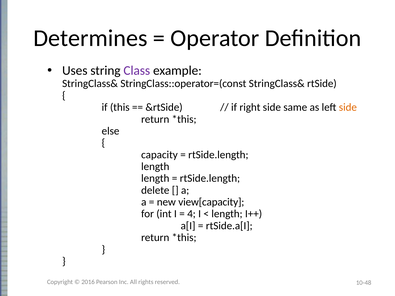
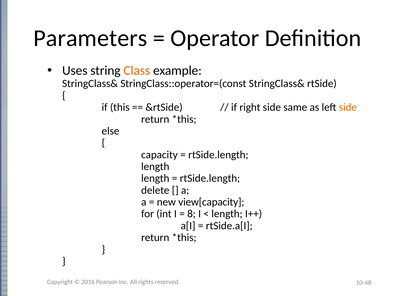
Determines: Determines -> Parameters (90, 38)
Class colour: purple -> orange (137, 71)
4: 4 -> 8 (192, 214)
